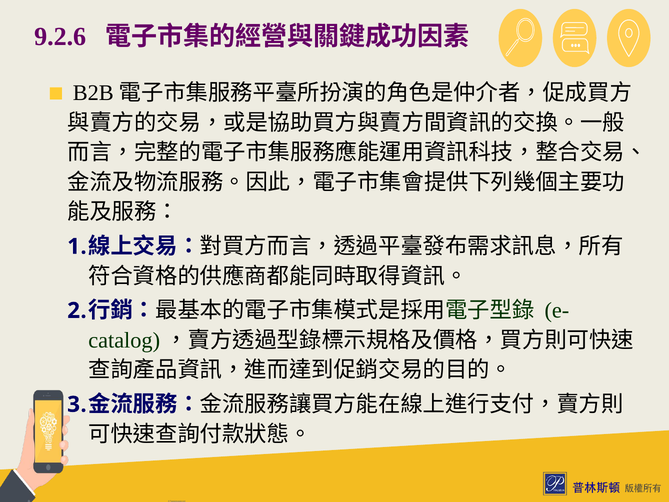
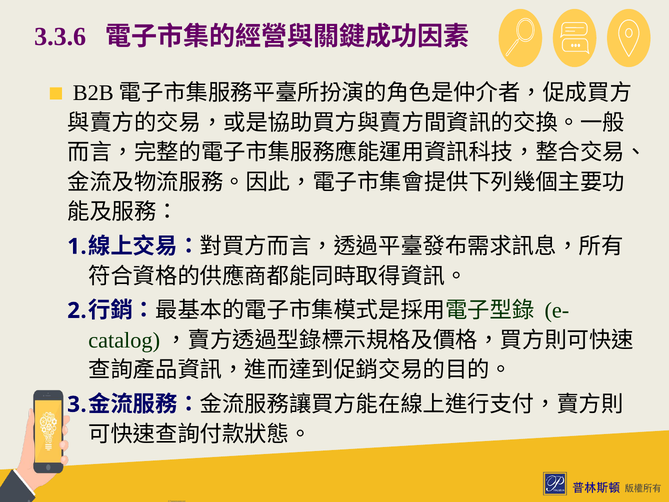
9.2.6: 9.2.6 -> 3.3.6 (60, 37)
